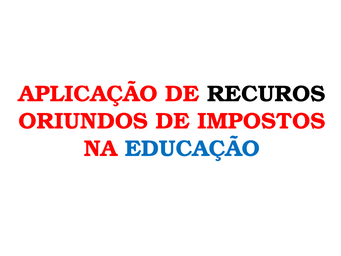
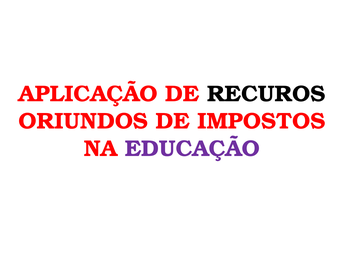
EDUCAÇÃO colour: blue -> purple (192, 148)
